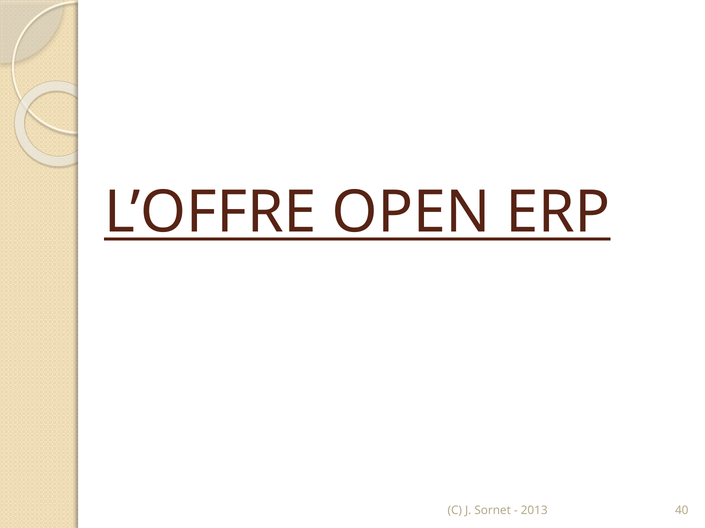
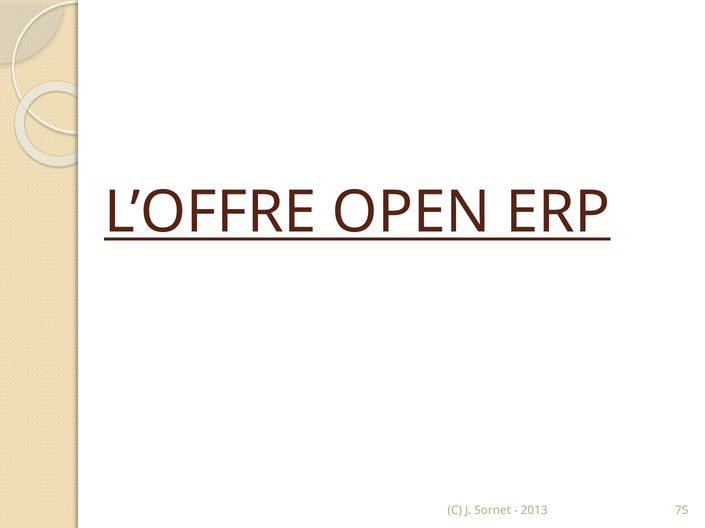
40: 40 -> 75 (682, 511)
